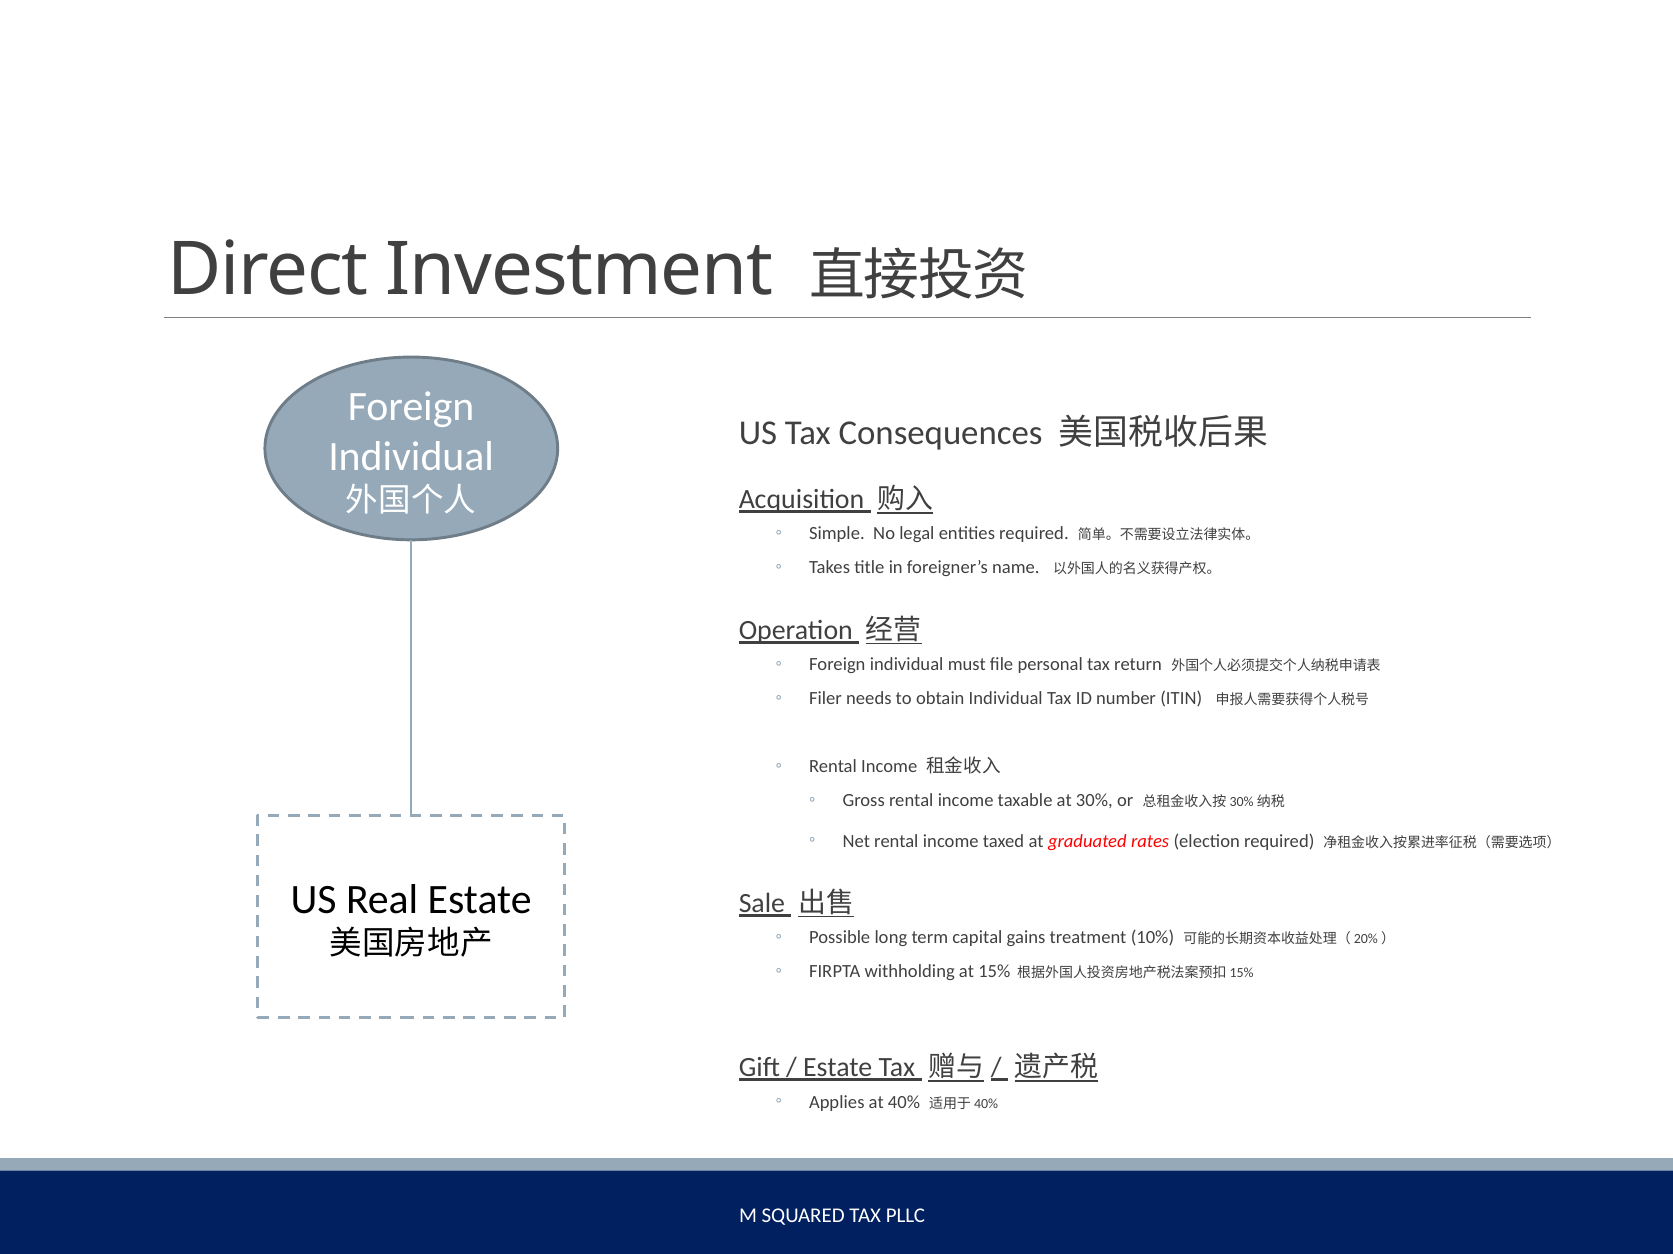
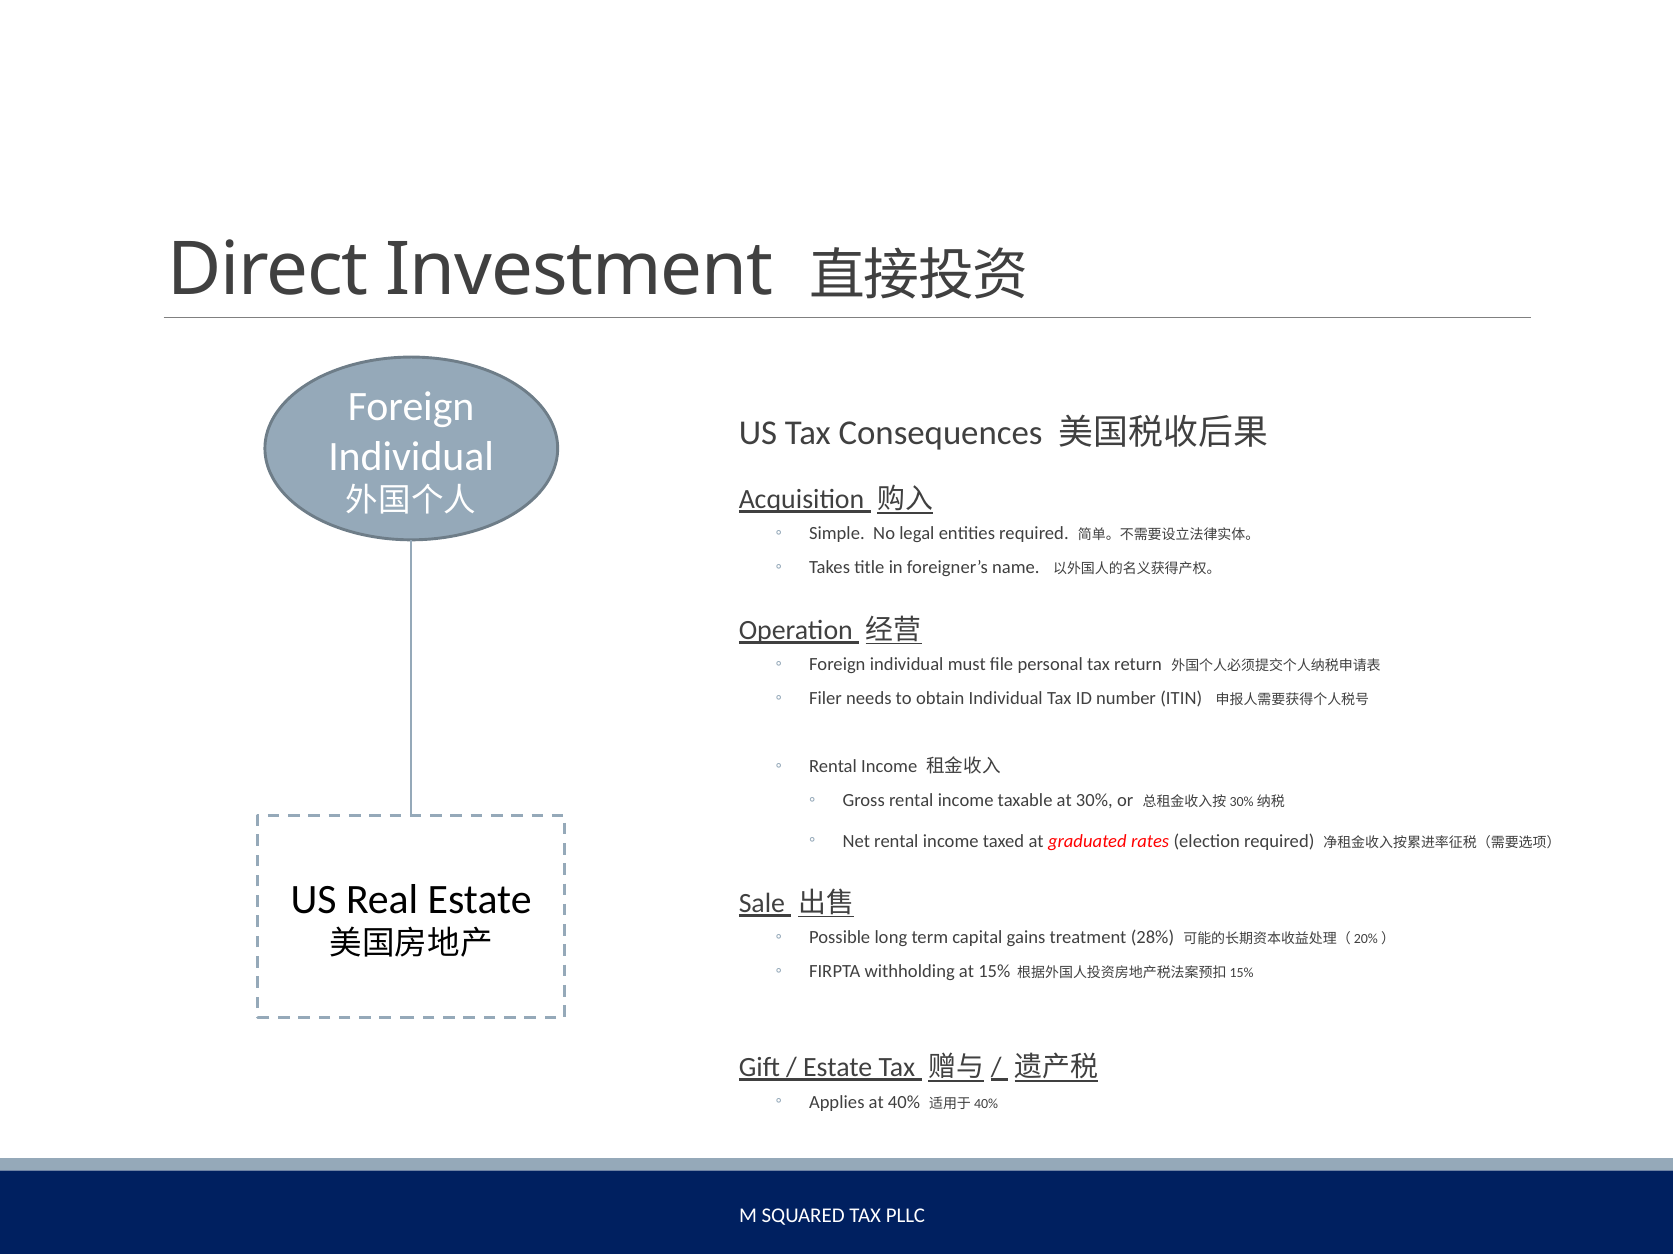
10%: 10% -> 28% (1152, 938)
